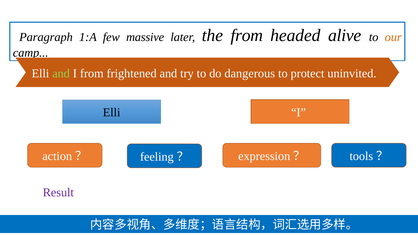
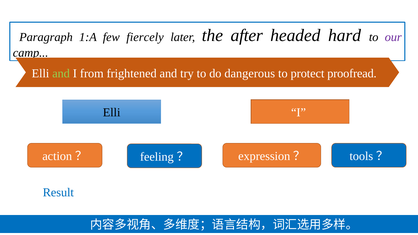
massive: massive -> fiercely (145, 37)
the from: from -> after (247, 35)
alive: alive -> hard (345, 35)
our colour: orange -> purple (393, 37)
uninvited: uninvited -> proofread (352, 73)
Result colour: purple -> blue (58, 193)
